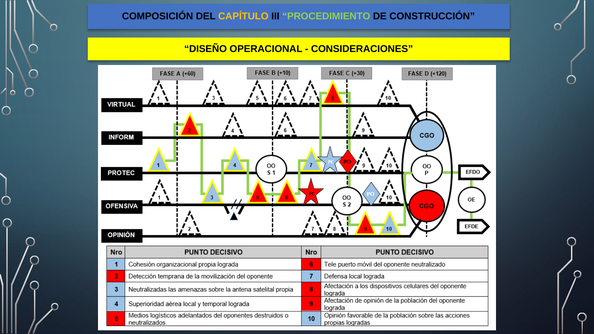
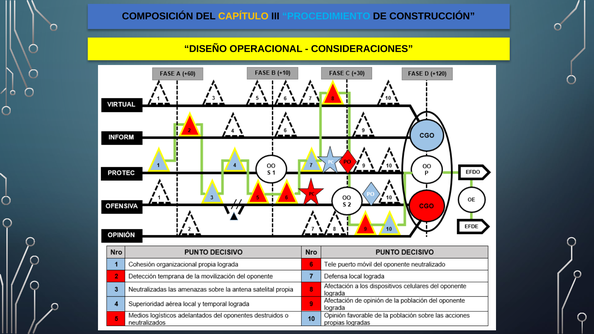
PROCEDIMIENTO colour: light green -> light blue (326, 16)
